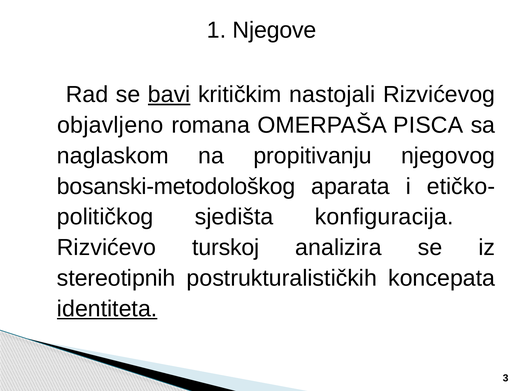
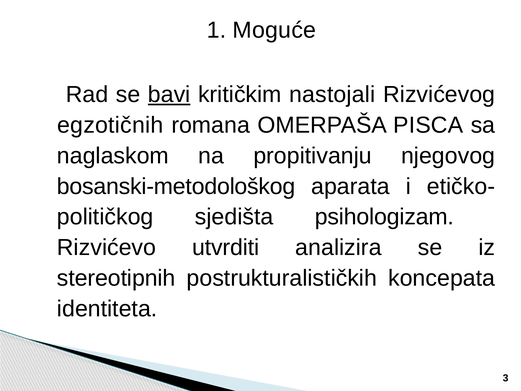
Njegove: Njegove -> Moguće (274, 30)
objavljeno: objavljeno -> egzotičnih (110, 125)
konfiguracija: konfiguracija -> psihologizam (384, 217)
turskoj: turskoj -> utvrditi (226, 247)
identiteta underline: present -> none (107, 309)
